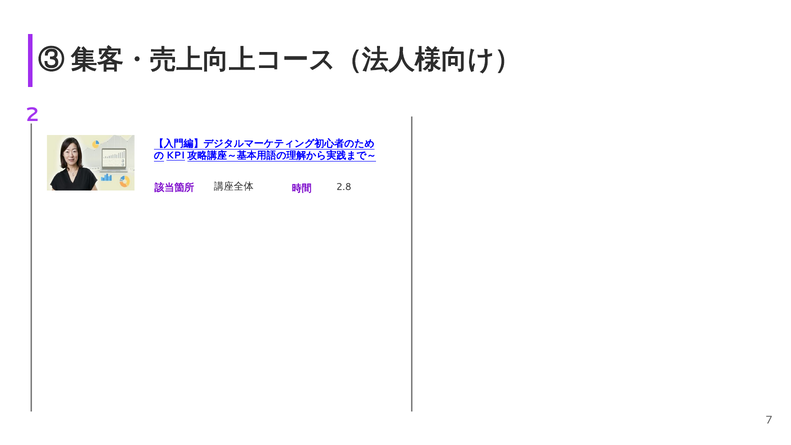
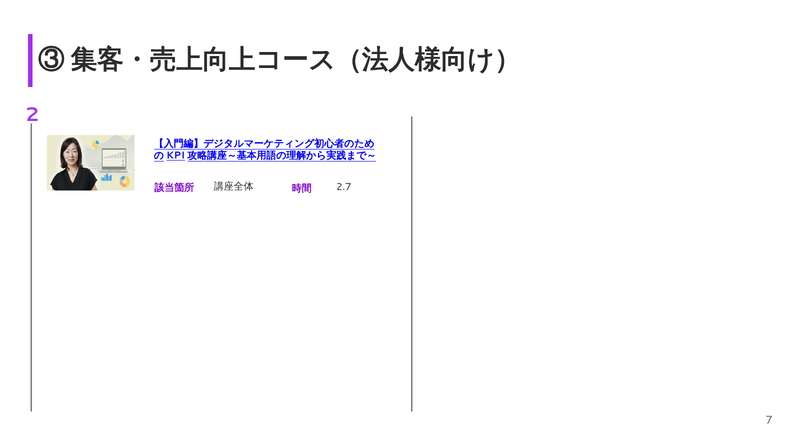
2.8: 2.8 -> 2.7 (344, 187)
